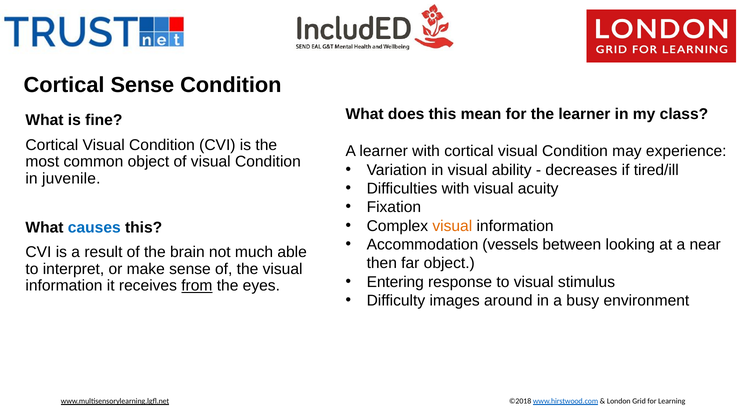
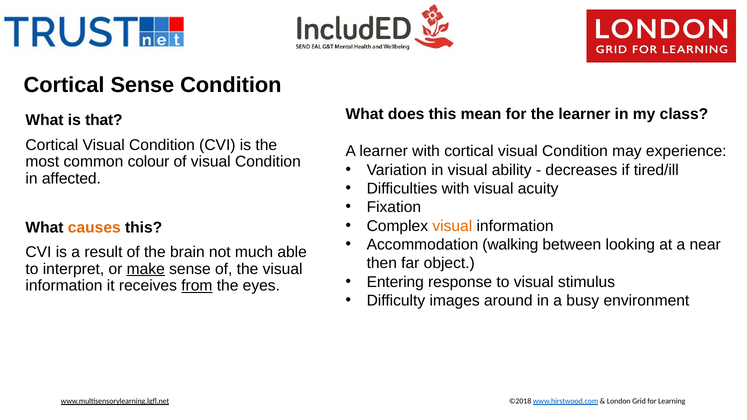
fine: fine -> that (104, 120)
common object: object -> colour (149, 162)
juvenile: juvenile -> affected (71, 179)
causes colour: blue -> orange (94, 228)
vessels: vessels -> walking (510, 245)
make underline: none -> present (146, 269)
